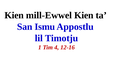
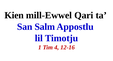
mill-Ewwel Kien: Kien -> Qari (84, 15)
Ismu: Ismu -> Salm (45, 27)
